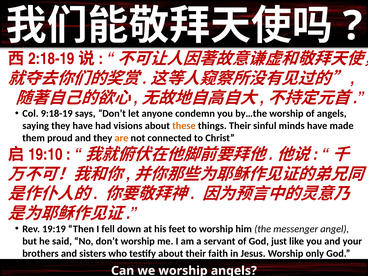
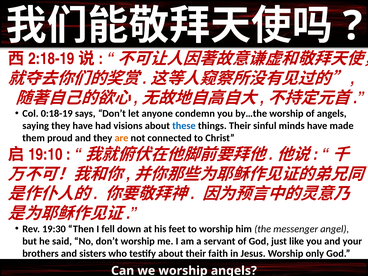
9:18-19: 9:18-19 -> 0:18-19 (57, 114)
these colour: orange -> blue (184, 126)
19:19: 19:19 -> 19:30 (54, 229)
